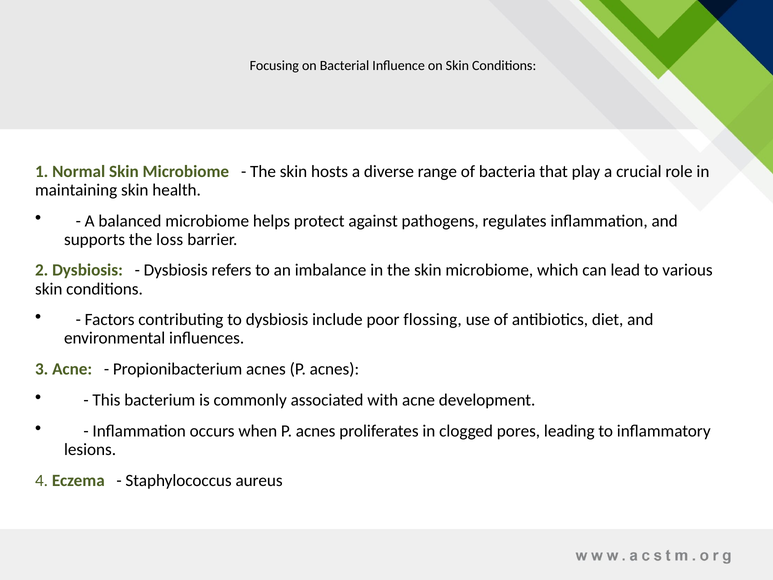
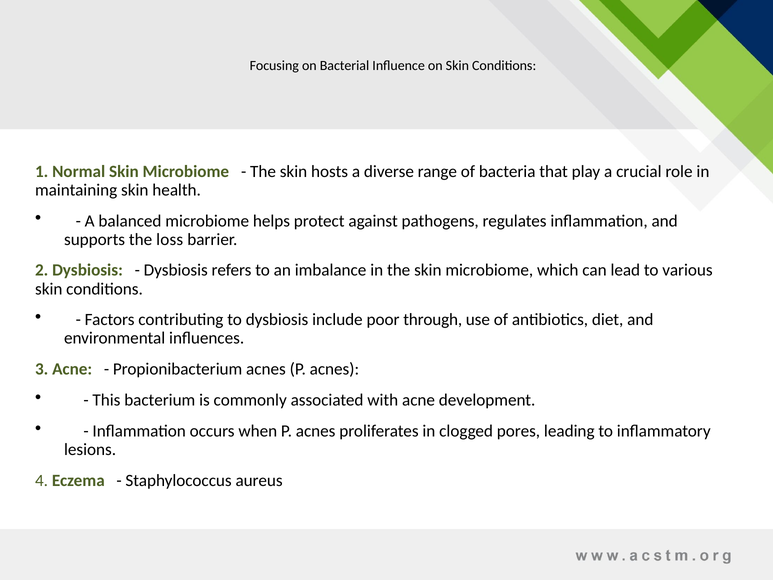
flossing: flossing -> through (433, 320)
